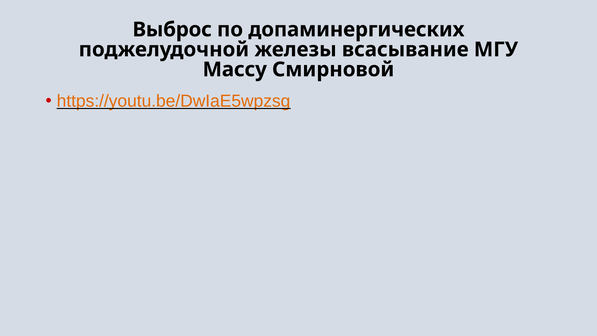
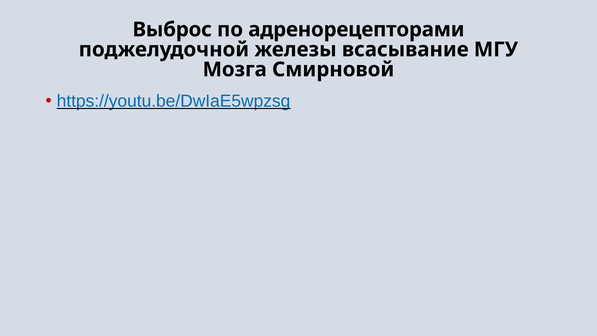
допаминергических: допаминергических -> адренорецепторами (356, 30)
Массу: Массу -> Мозга (235, 69)
https://youtu.be/DwIaE5wpzsg colour: orange -> blue (174, 101)
